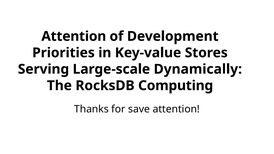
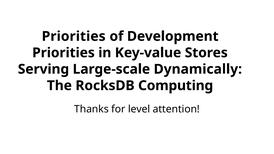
Attention: Attention -> Priorities (74, 36)
save: save -> level (139, 109)
